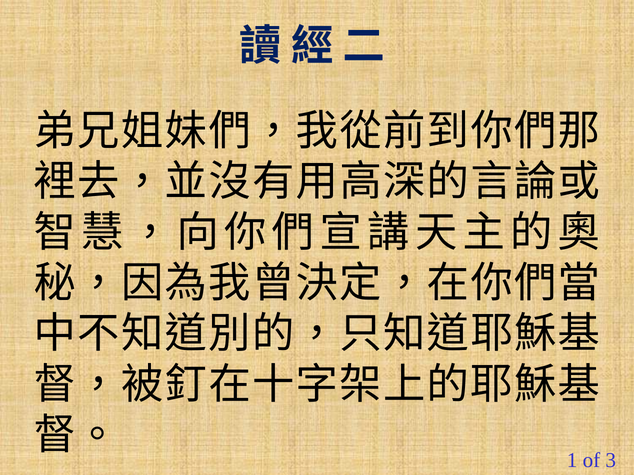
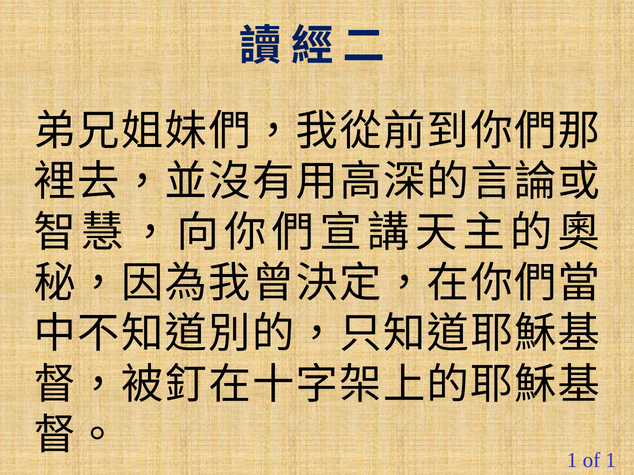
of 3: 3 -> 1 (611, 461)
